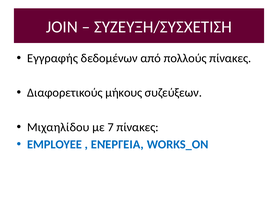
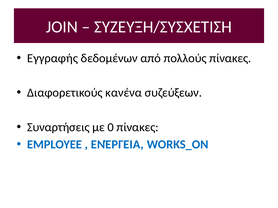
μήκους: μήκους -> κανένα (124, 93)
Μιχαηλίδου: Μιχαηλίδου -> Συναρτήσεις (58, 128)
7: 7 -> 0 (111, 128)
